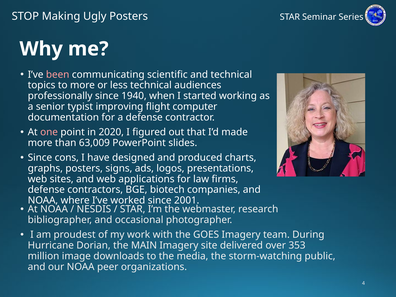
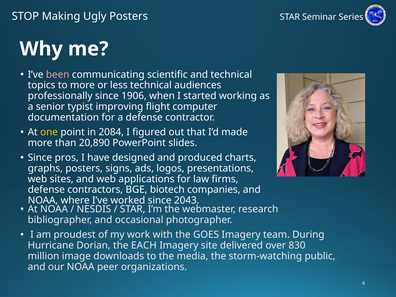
1940: 1940 -> 1906 (134, 96)
one colour: pink -> yellow (49, 132)
2020: 2020 -> 2084 (111, 132)
63,009: 63,009 -> 20,890 (94, 143)
cons: cons -> pros (67, 158)
2001: 2001 -> 2043 (187, 200)
MAIN: MAIN -> EACH (144, 245)
353: 353 -> 830 (297, 245)
